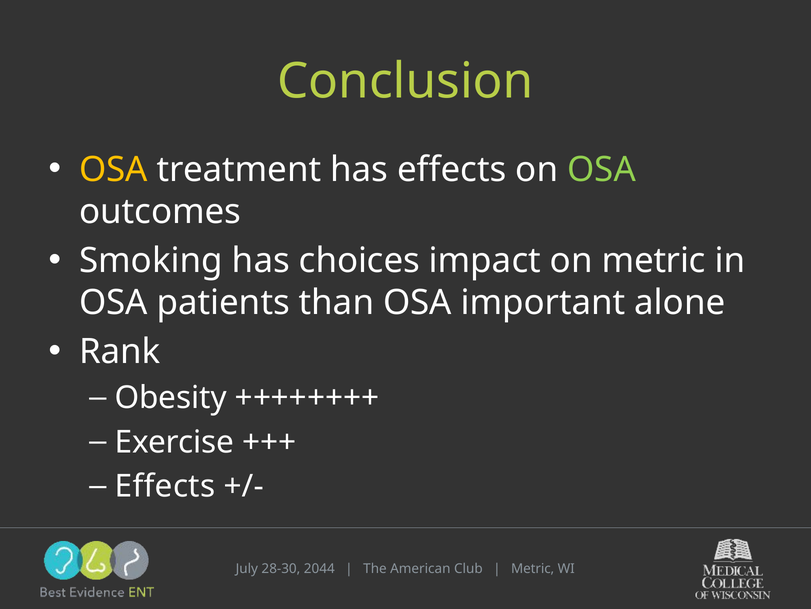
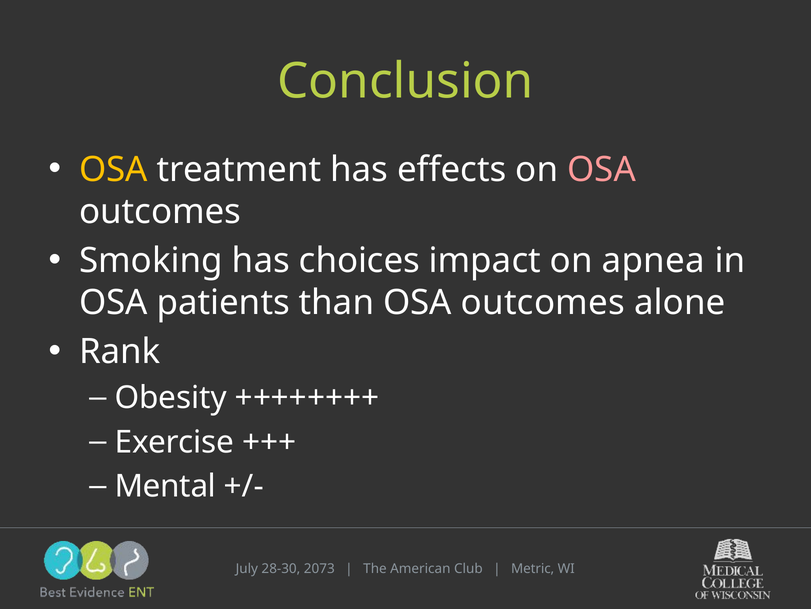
OSA colour: light green -> pink (602, 169)
on metric: metric -> apnea (653, 260)
than OSA important: important -> outcomes (543, 302)
Effects: Effects -> Mental (165, 486)
2044: 2044 -> 2073 (319, 568)
